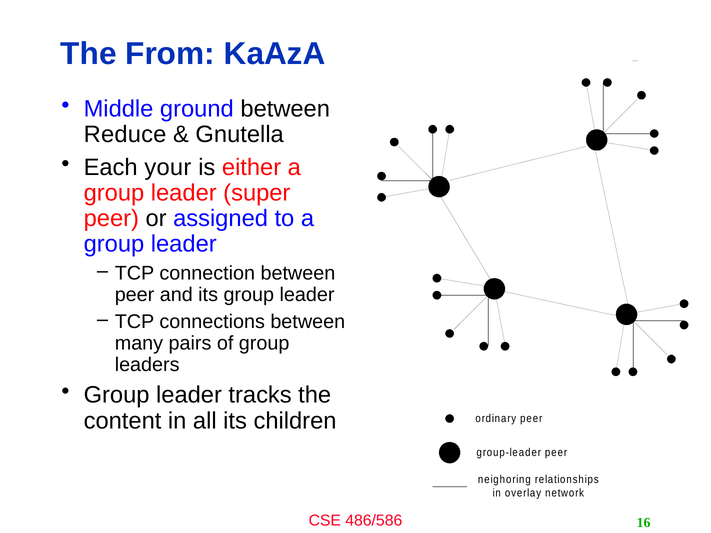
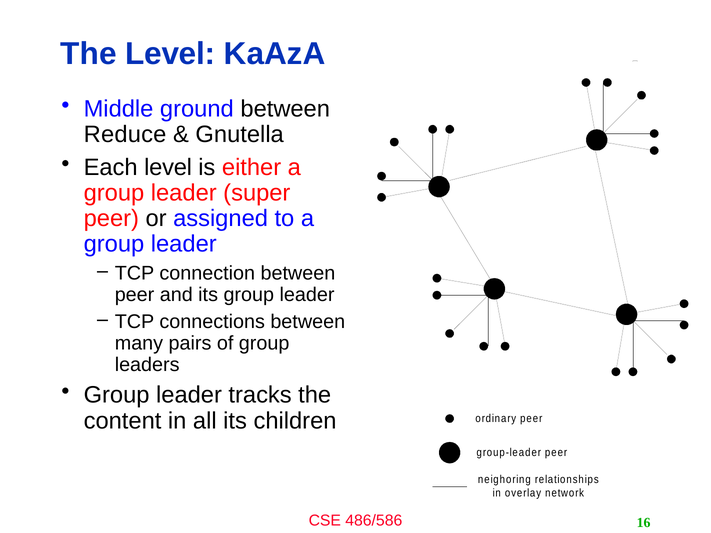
The From: From -> Level (170, 54)
Each your: your -> level (168, 167)
